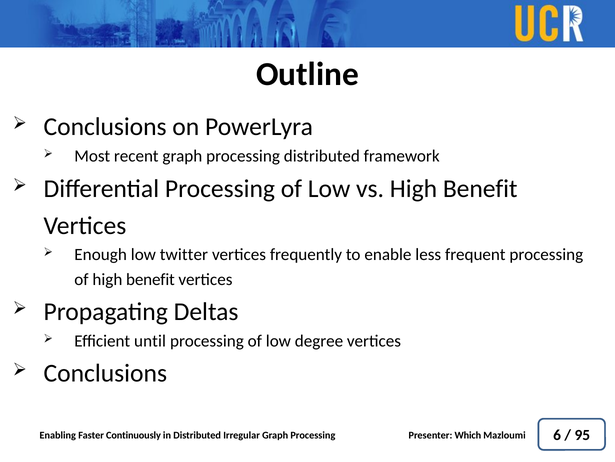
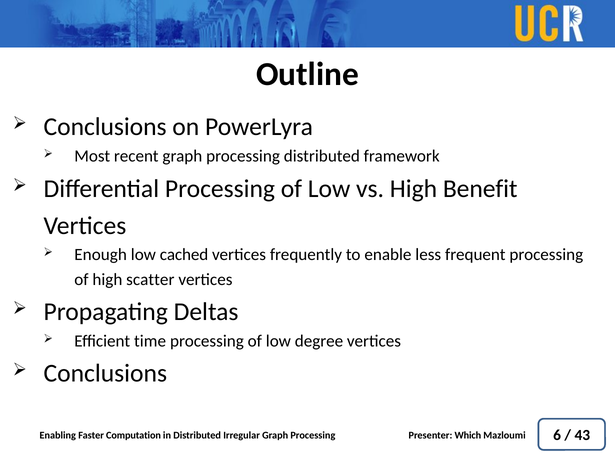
twitter: twitter -> cached (184, 254)
of high benefit: benefit -> scatter (150, 279)
until: until -> time (150, 340)
95: 95 -> 43 (582, 435)
Continuously: Continuously -> Computation (133, 435)
